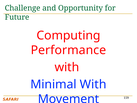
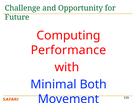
Minimal With: With -> Both (93, 84)
